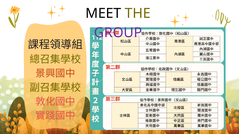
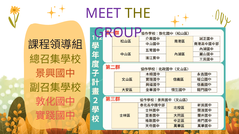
MEET colour: black -> purple (103, 13)
